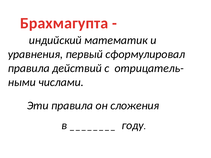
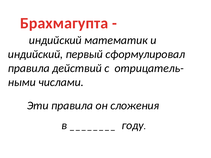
уравнения: уравнения -> индийский (35, 54)
